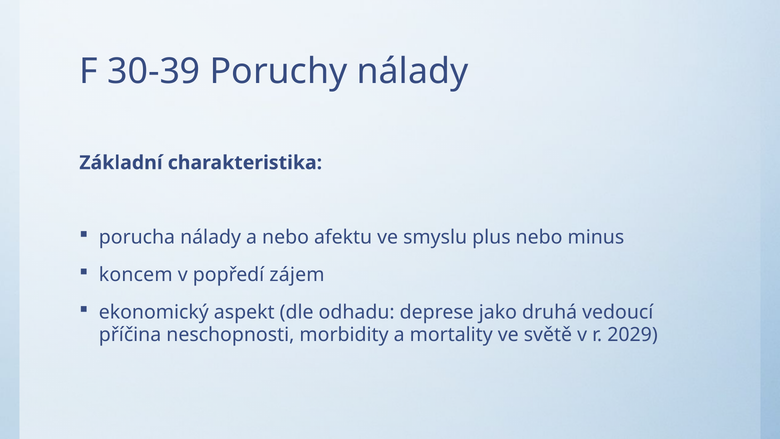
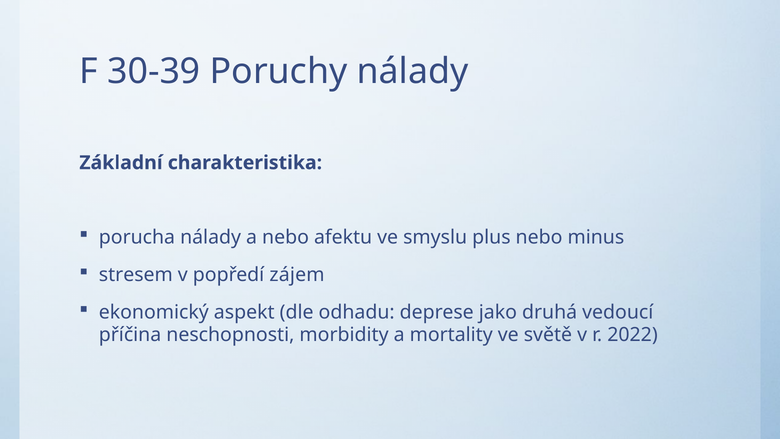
koncem: koncem -> stresem (136, 275)
2029: 2029 -> 2022 (633, 334)
